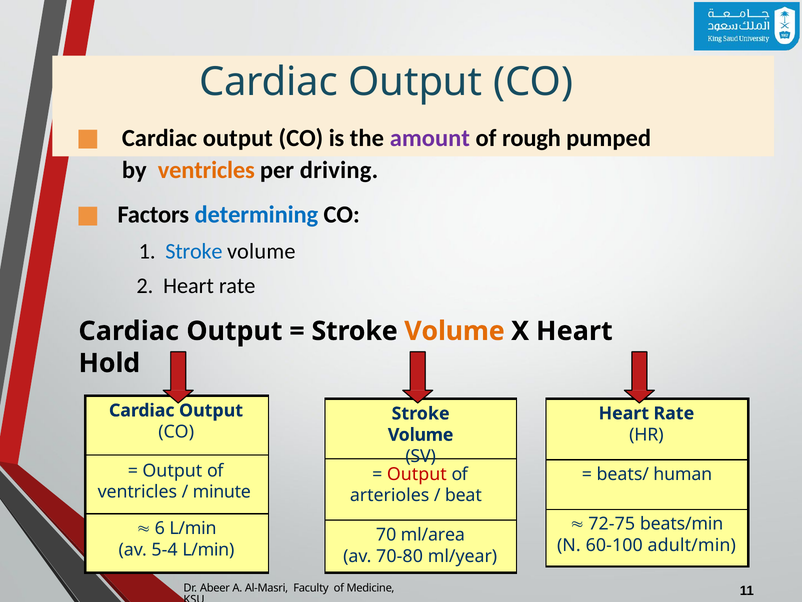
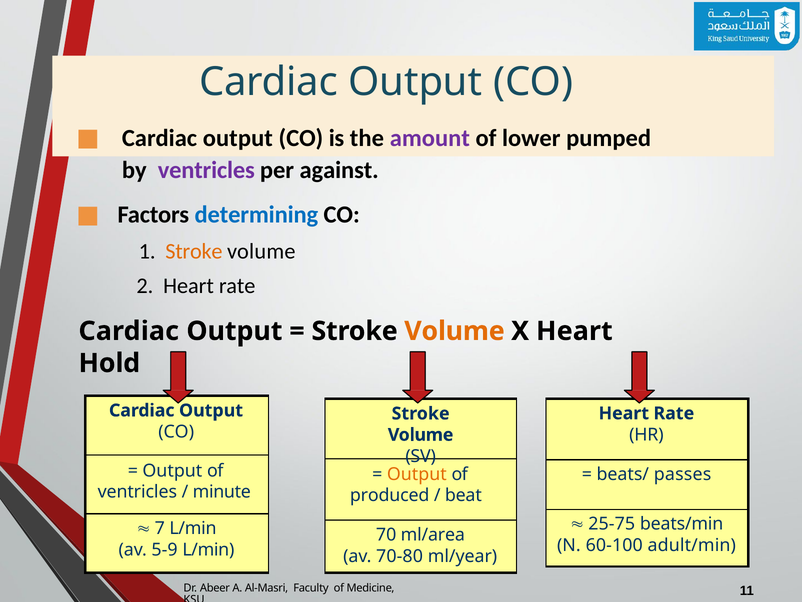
rough: rough -> lower (531, 138)
ventricles colour: orange -> purple (206, 170)
driving: driving -> against (339, 170)
Stroke colour: blue -> orange (194, 251)
Output colour: red -> orange (417, 474)
human: human -> passes (683, 474)
arterioles: arterioles -> produced (390, 495)
72-75: 72-75 -> 25-75 (612, 524)
6: 6 -> 7 (160, 528)
5-4: 5-4 -> 5-9 (165, 549)
